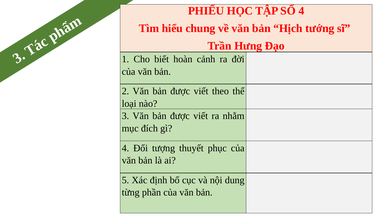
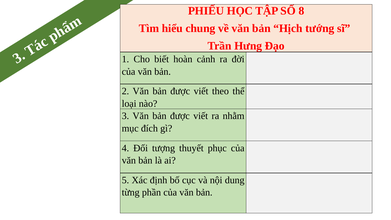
SỐ 4: 4 -> 8 (301, 11)
